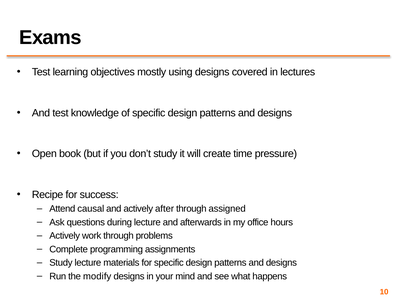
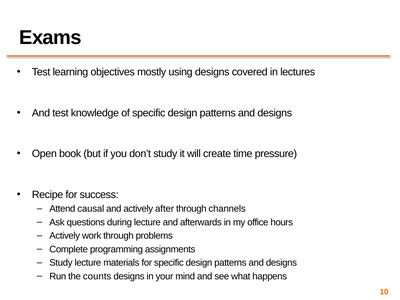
assigned: assigned -> channels (227, 209)
modify: modify -> counts (97, 276)
